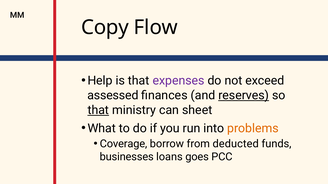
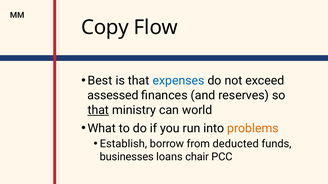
Help: Help -> Best (100, 81)
expenses colour: purple -> blue (179, 81)
reserves underline: present -> none (244, 96)
sheet: sheet -> world (197, 110)
Coverage: Coverage -> Establish (123, 144)
goes: goes -> chair (197, 157)
